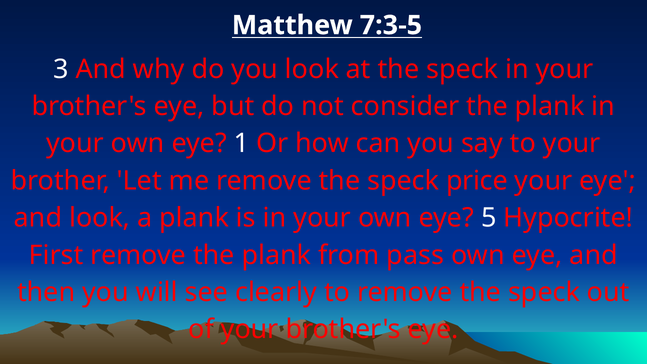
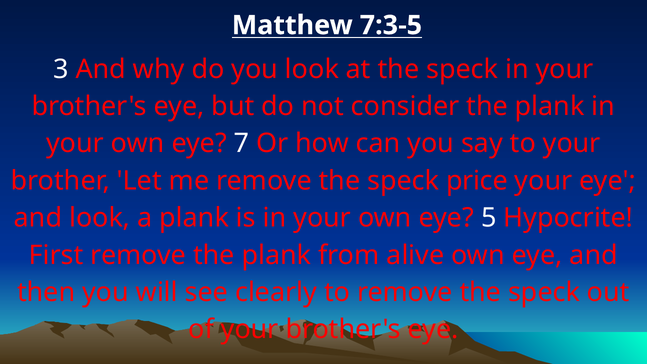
1: 1 -> 7 (241, 144)
pass: pass -> alive (415, 255)
